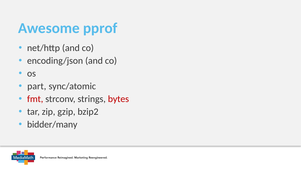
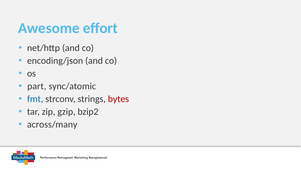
pprof: pprof -> effort (100, 28)
fmt colour: red -> blue (35, 99)
bidder/many: bidder/many -> across/many (52, 125)
